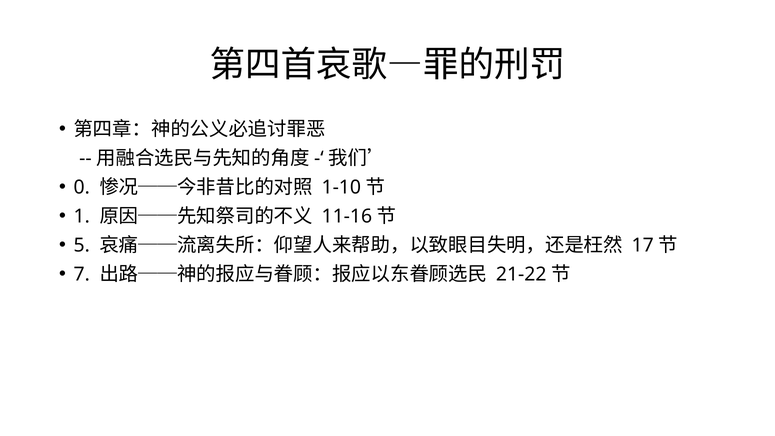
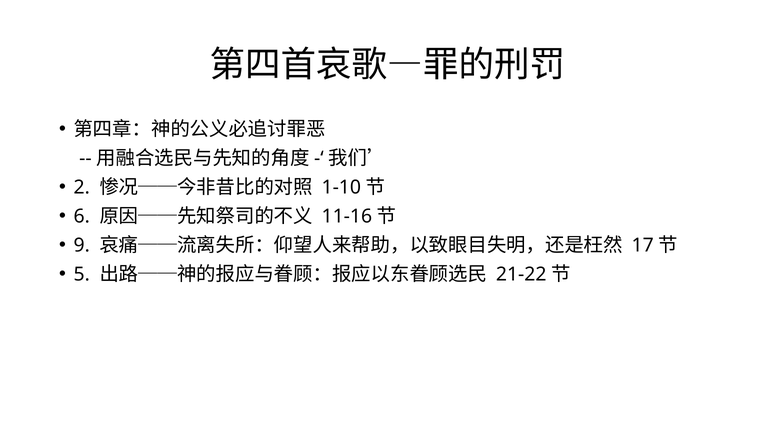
0: 0 -> 2 (82, 187)
1: 1 -> 6 (82, 216)
5: 5 -> 9 (82, 245)
7: 7 -> 5 (82, 274)
